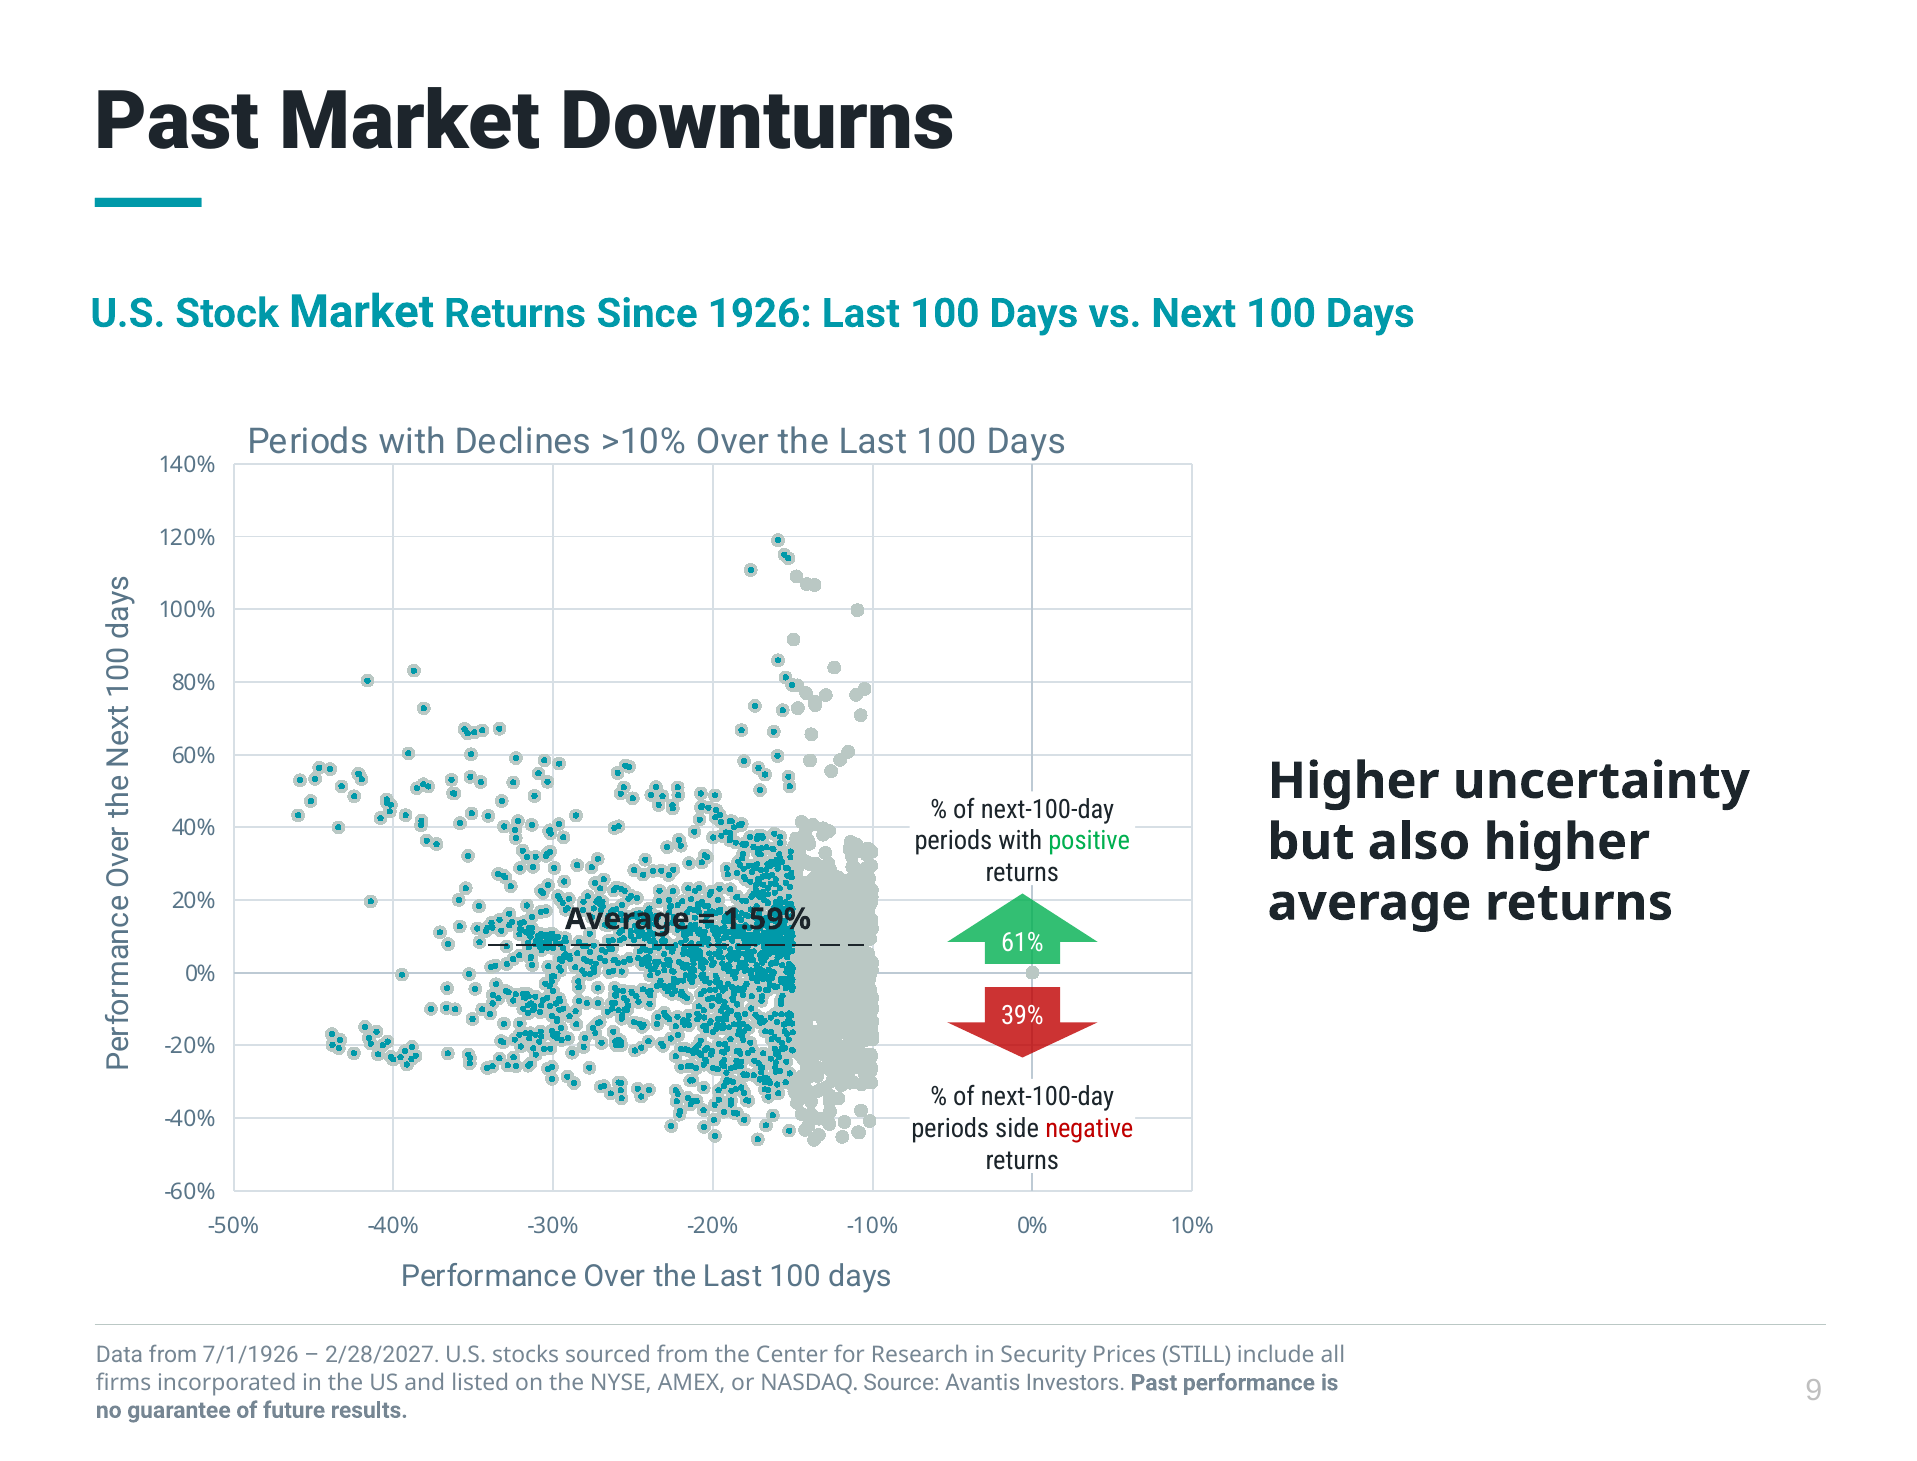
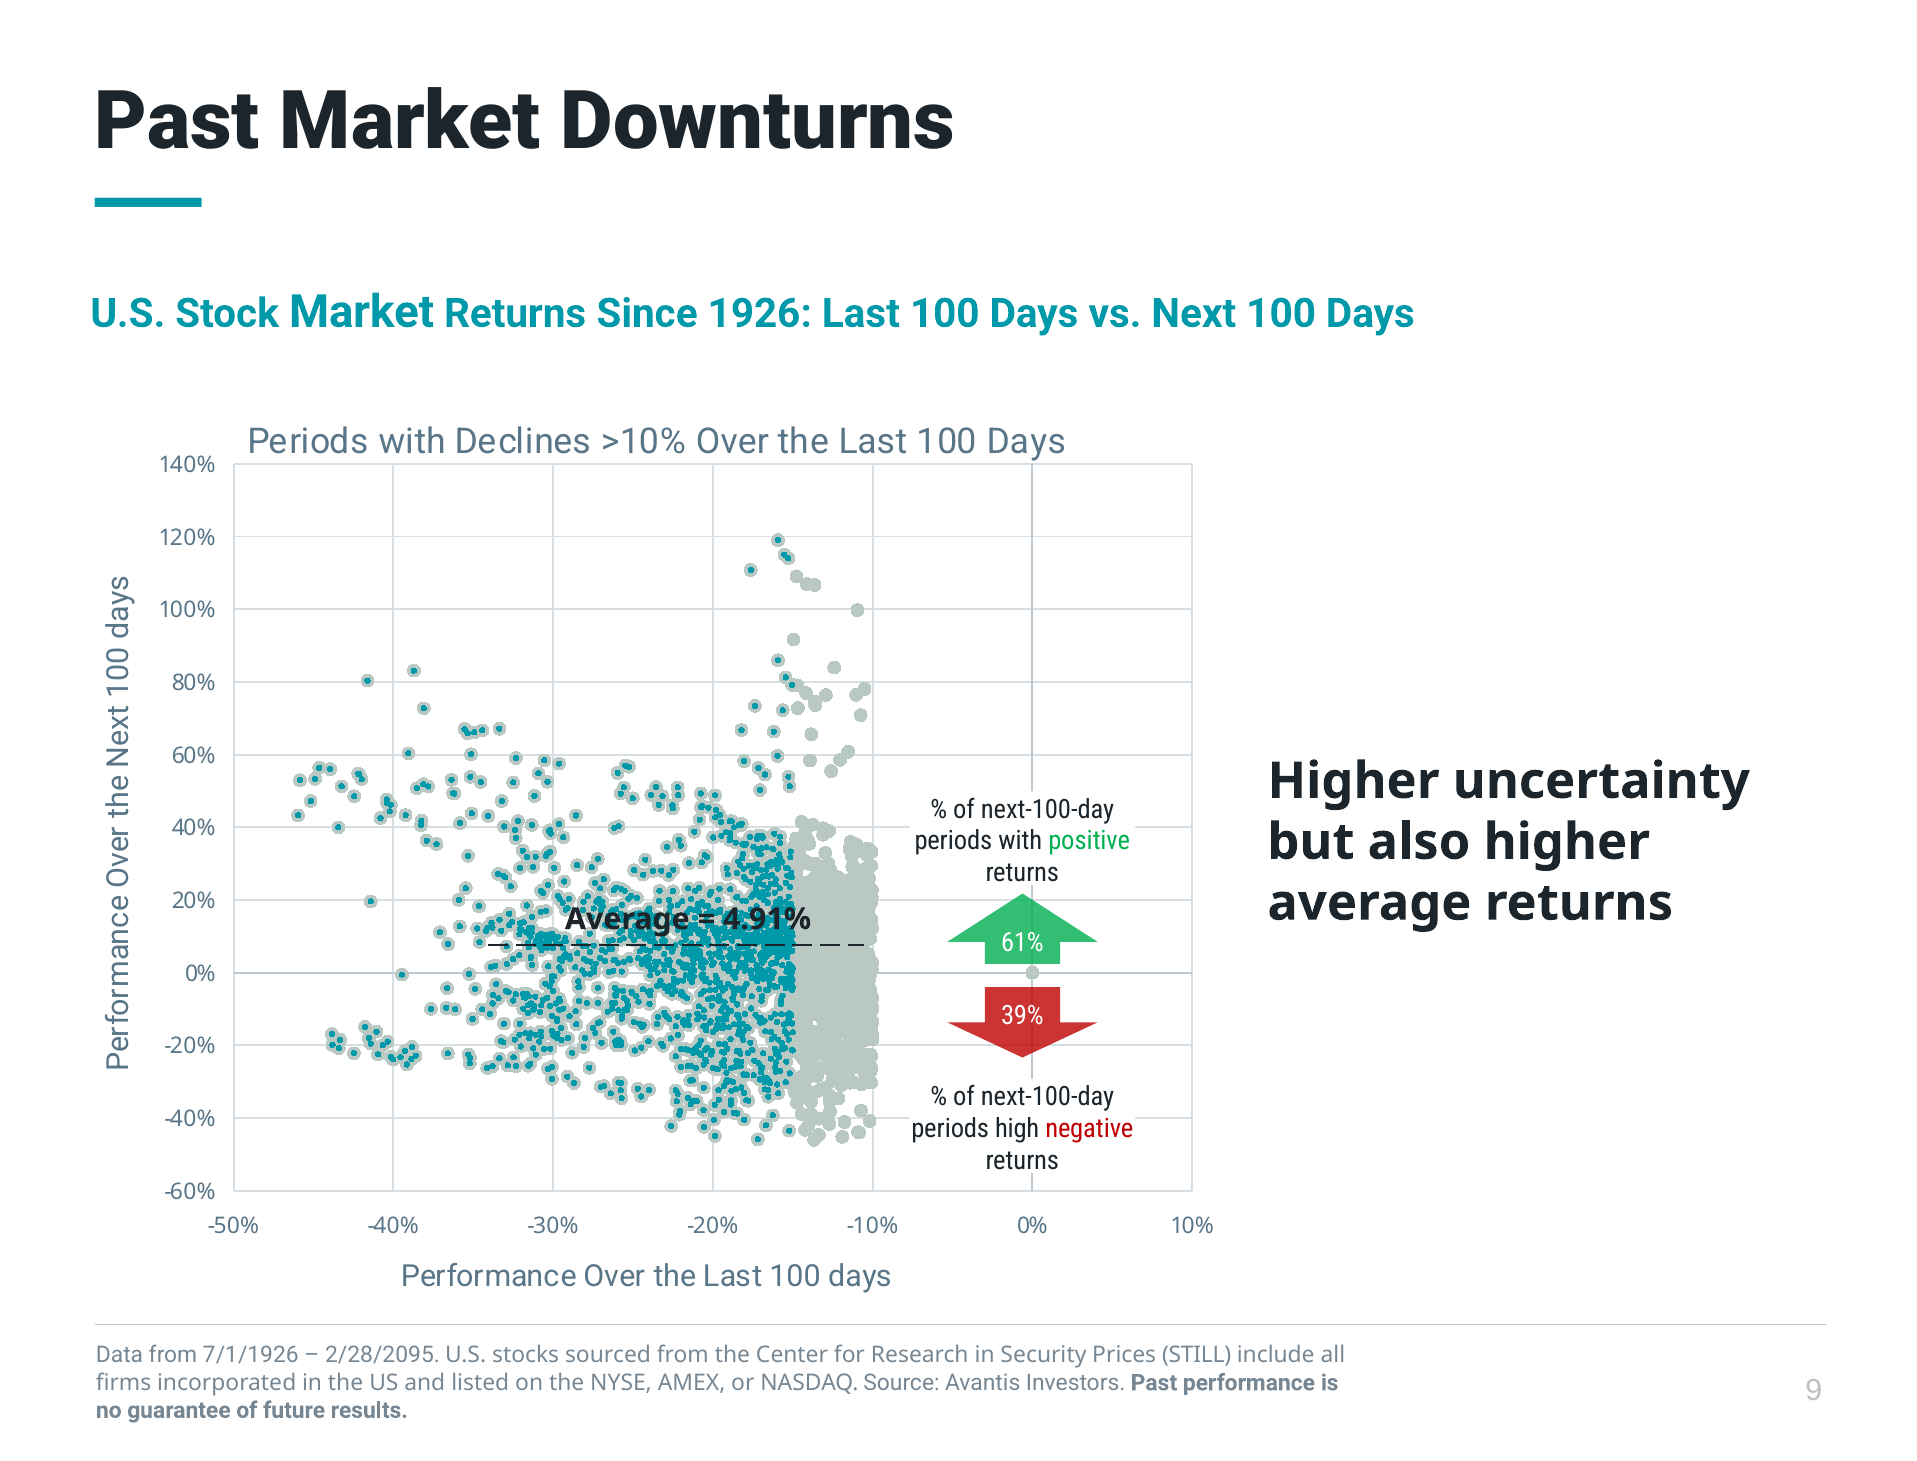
1.59%: 1.59% -> 4.91% (767, 919)
side: side -> high (1017, 1128)
2/28/2027: 2/28/2027 -> 2/28/2095 (383, 1355)
